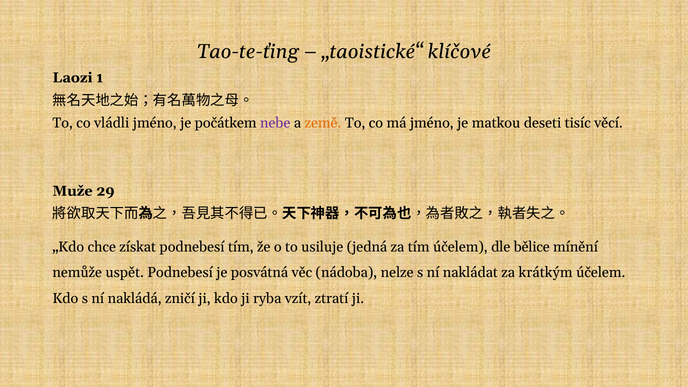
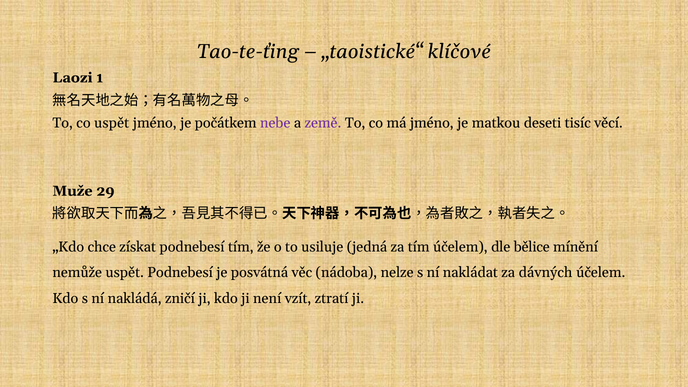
co vládli: vládli -> uspět (112, 123)
země colour: orange -> purple (323, 123)
krátkým: krátkým -> dávných (546, 273)
ryba: ryba -> není (267, 299)
